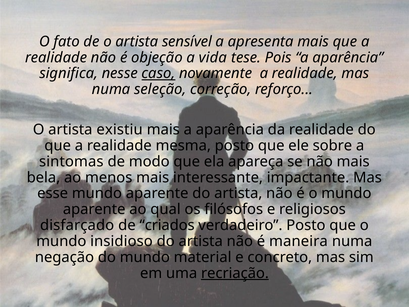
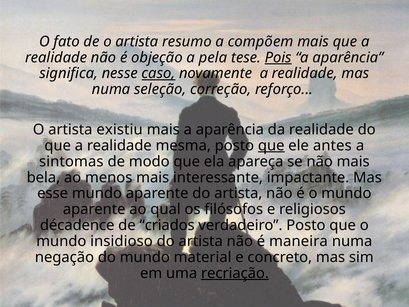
sensível: sensível -> resumo (187, 42)
apresenta: apresenta -> compõem (261, 42)
vida: vida -> pela (213, 57)
Pois underline: none -> present (278, 57)
que underline: none -> present (271, 145)
sobre: sobre -> antes (332, 145)
disfarçado: disfarçado -> décadence (77, 225)
